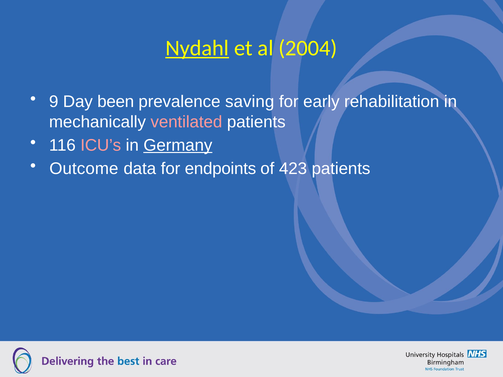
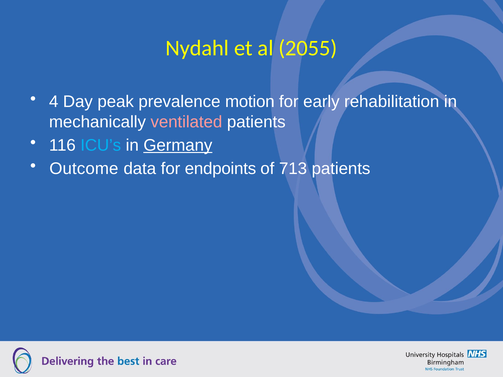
Nydahl underline: present -> none (197, 48)
2004: 2004 -> 2055 (308, 48)
9: 9 -> 4 (54, 102)
been: been -> peak (116, 102)
saving: saving -> motion (250, 102)
ICU’s colour: pink -> light blue (101, 145)
423: 423 -> 713 (293, 169)
